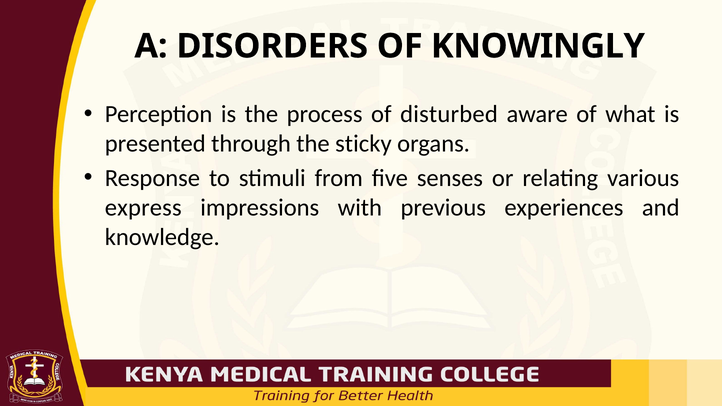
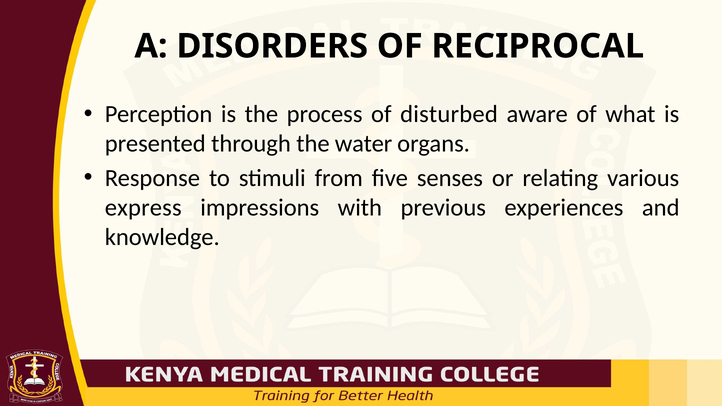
KNOWINGLY: KNOWINGLY -> RECIPROCAL (538, 46)
sticky: sticky -> water (364, 144)
